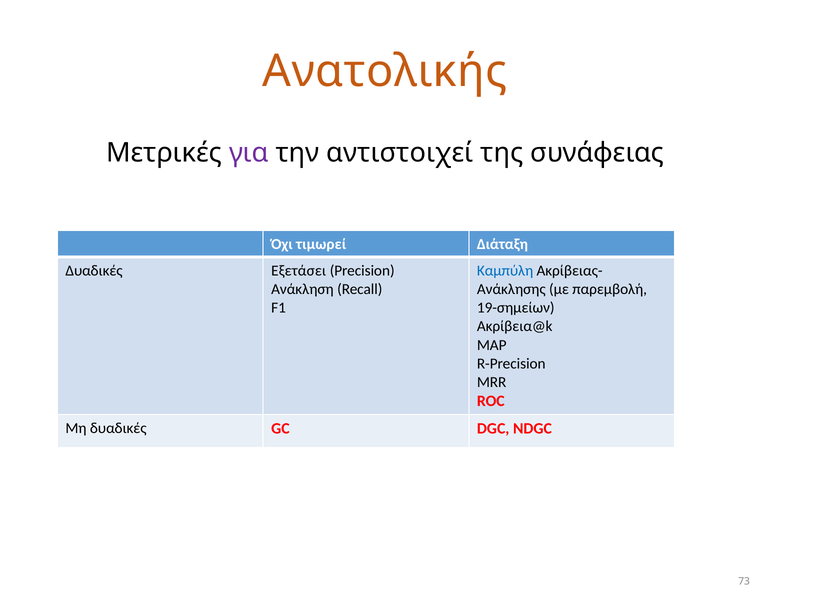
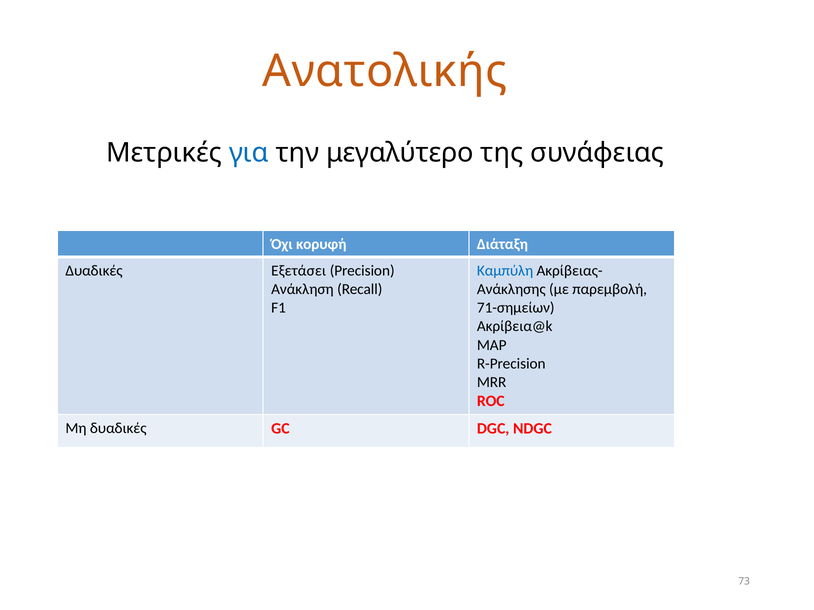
για colour: purple -> blue (249, 153)
αντιστοιχεί: αντιστοιχεί -> μεγαλύτερο (400, 153)
τιμωρεί: τιμωρεί -> κορυφή (321, 244)
19-σημείων: 19-σημείων -> 71-σημείων (516, 308)
